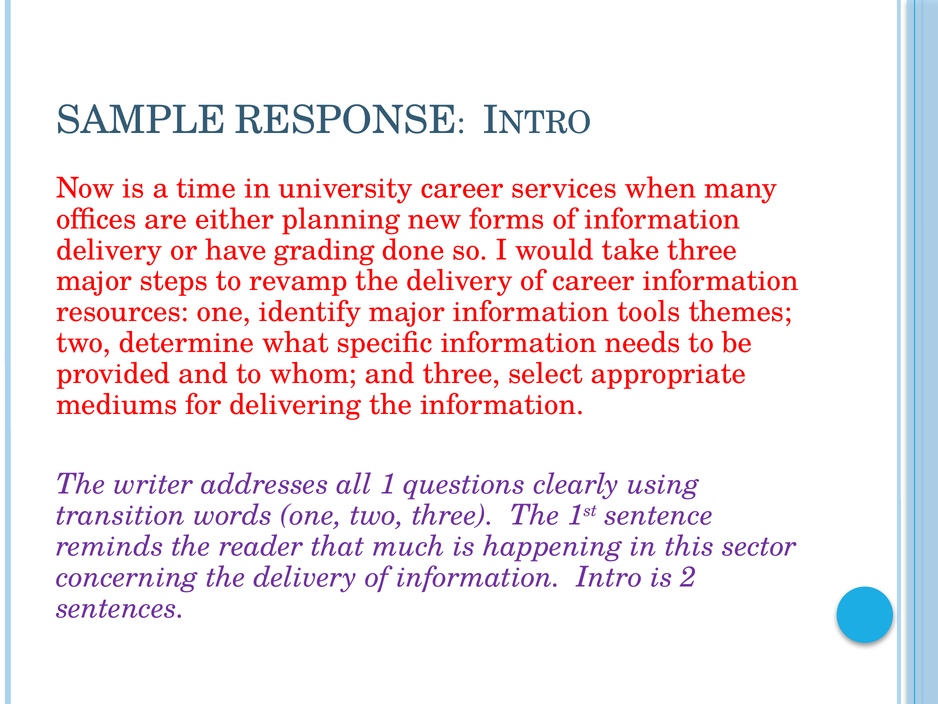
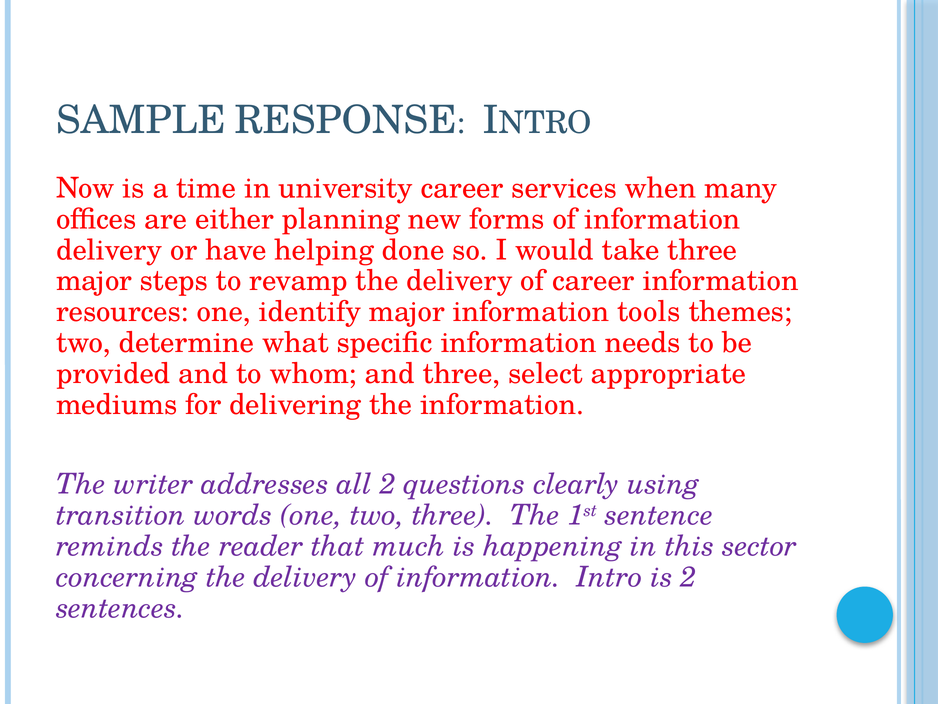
grading: grading -> helping (324, 250)
all 1: 1 -> 2 (388, 484)
